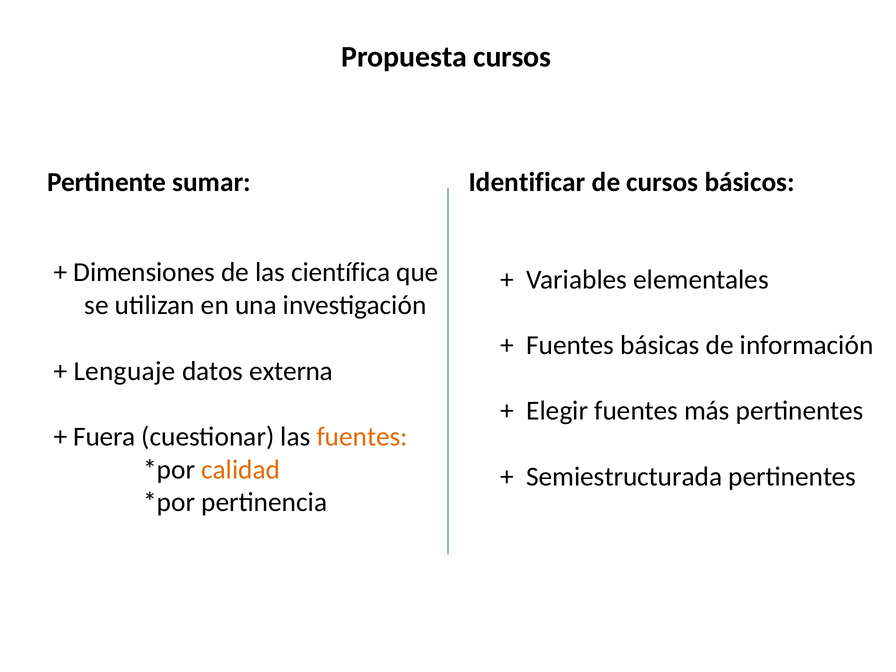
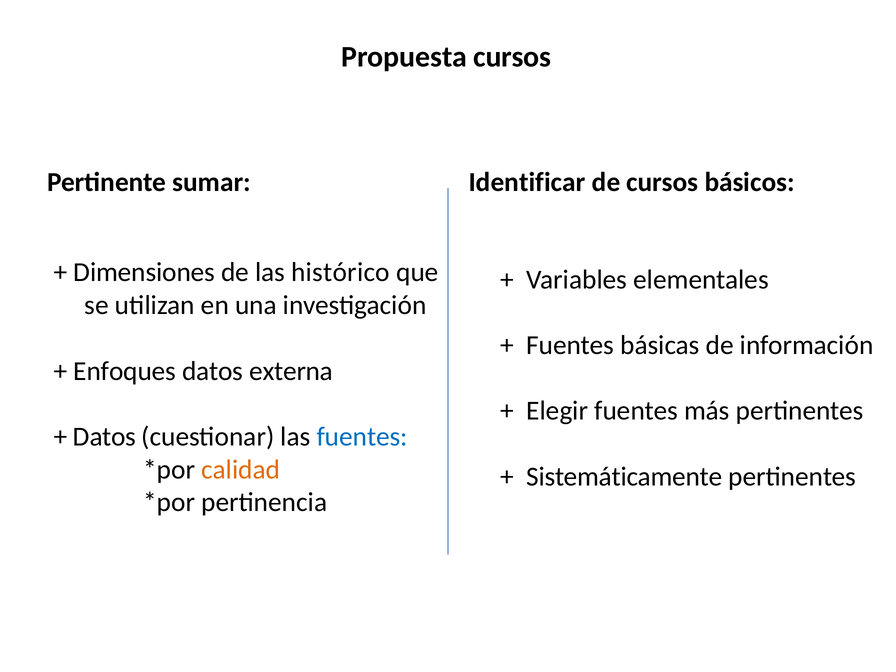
científica: científica -> histórico (341, 272)
Lenguaje: Lenguaje -> Enfoques (125, 371)
Fuera: Fuera -> Datos (105, 437)
fuentes colour: orange -> blue (362, 437)
Semiestructurada: Semiestructurada -> Sistemáticamente (624, 477)
